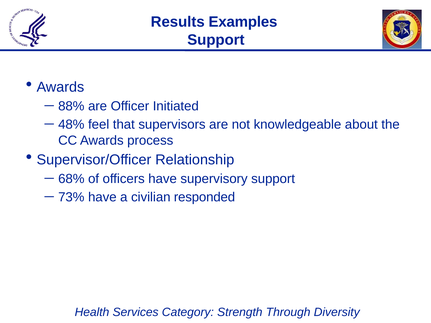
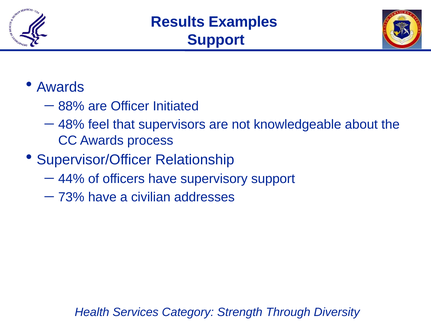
68%: 68% -> 44% (71, 179)
responded: responded -> addresses (204, 197)
